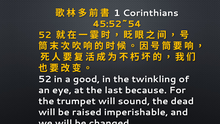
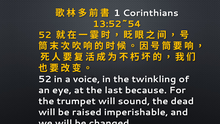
45:52~54: 45:52~54 -> 13:52~54 (117, 24)
good: good -> voice (86, 79)
